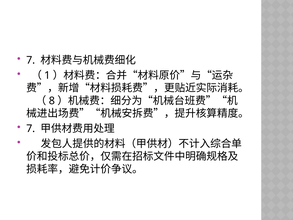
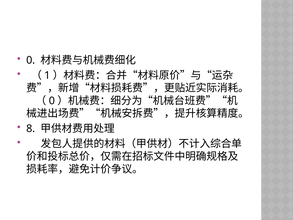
7: 7 -> 0 (31, 60)
8: 8 -> 0 (52, 101)
7: 7 -> 8 (31, 128)
